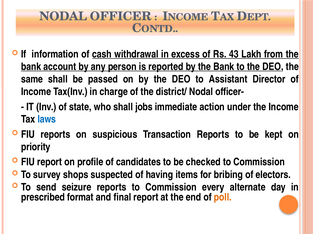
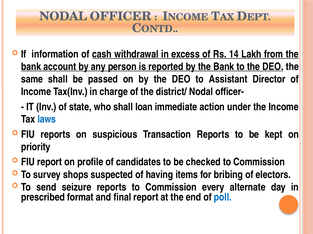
43: 43 -> 14 (234, 54)
jobs: jobs -> loan (144, 107)
poll colour: orange -> blue (223, 198)
